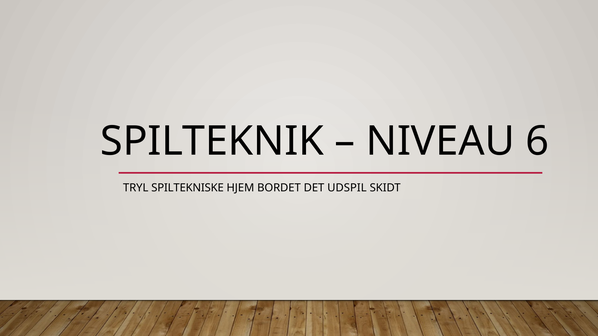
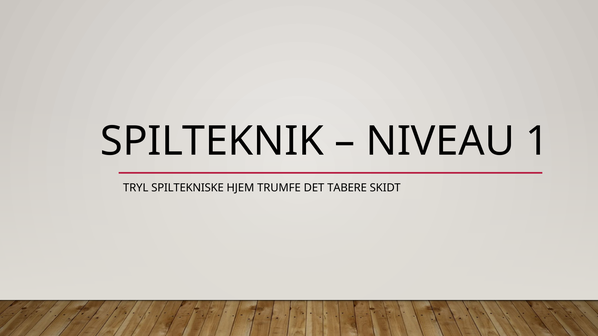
6: 6 -> 1 (537, 142)
BORDET: BORDET -> TRUMFE (279, 188)
UDSPIL: UDSPIL -> TABERE (347, 188)
